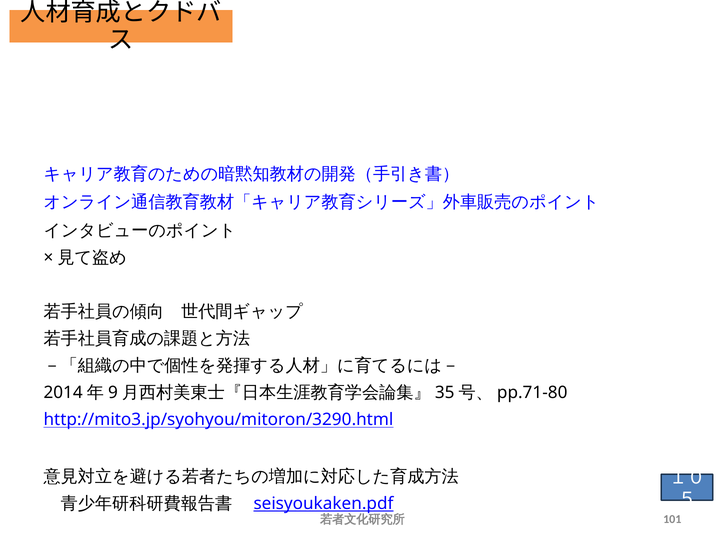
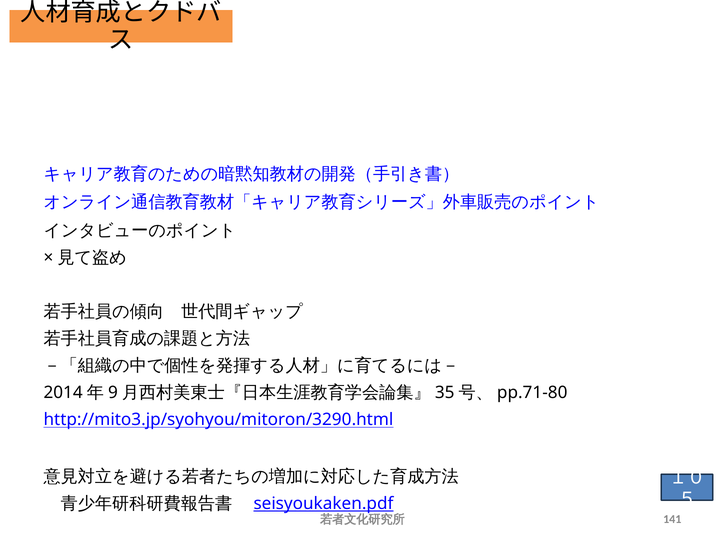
101: 101 -> 141 (672, 519)
